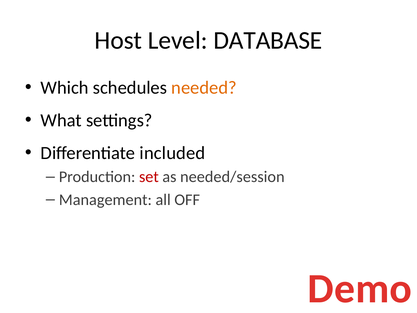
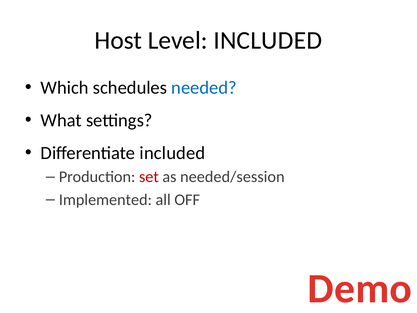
Level DATABASE: DATABASE -> INCLUDED (268, 40)
needed colour: orange -> blue (204, 87)
Management: Management -> Implemented (105, 199)
